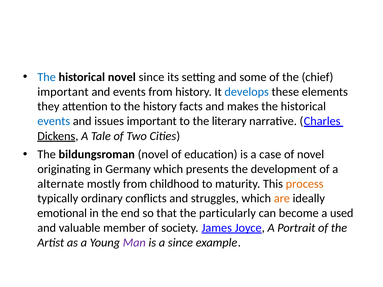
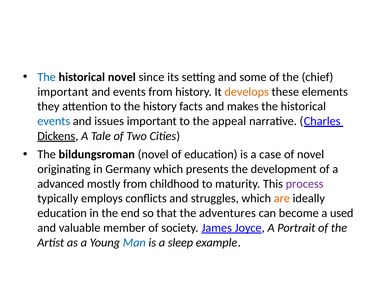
develops colour: blue -> orange (247, 92)
literary: literary -> appeal (229, 121)
alternate: alternate -> advanced (61, 184)
process colour: orange -> purple (305, 184)
ordinary: ordinary -> employs (102, 199)
emotional: emotional -> education (62, 213)
particularly: particularly -> adventures (227, 213)
Man colour: purple -> blue (134, 243)
a since: since -> sleep (180, 243)
